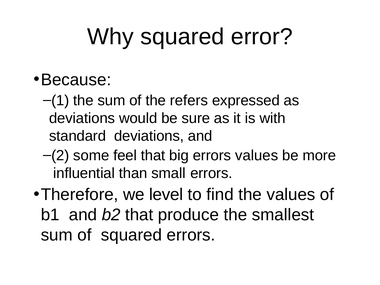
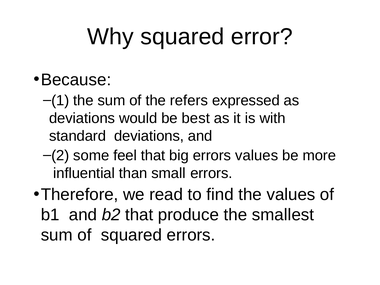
sure: sure -> best (196, 118)
level: level -> read (166, 195)
